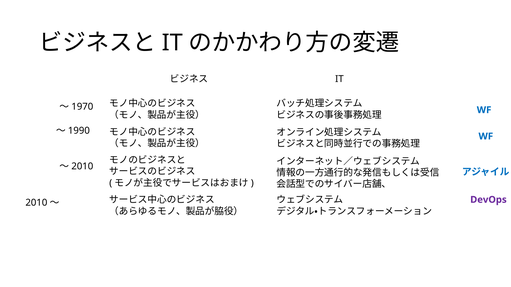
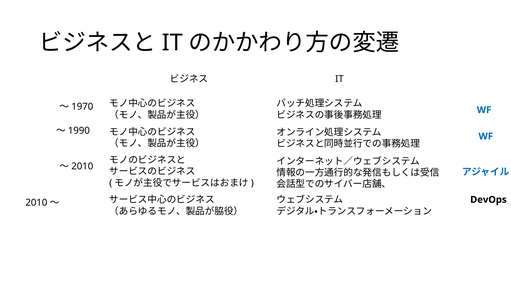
DevOps colour: purple -> black (488, 200)
